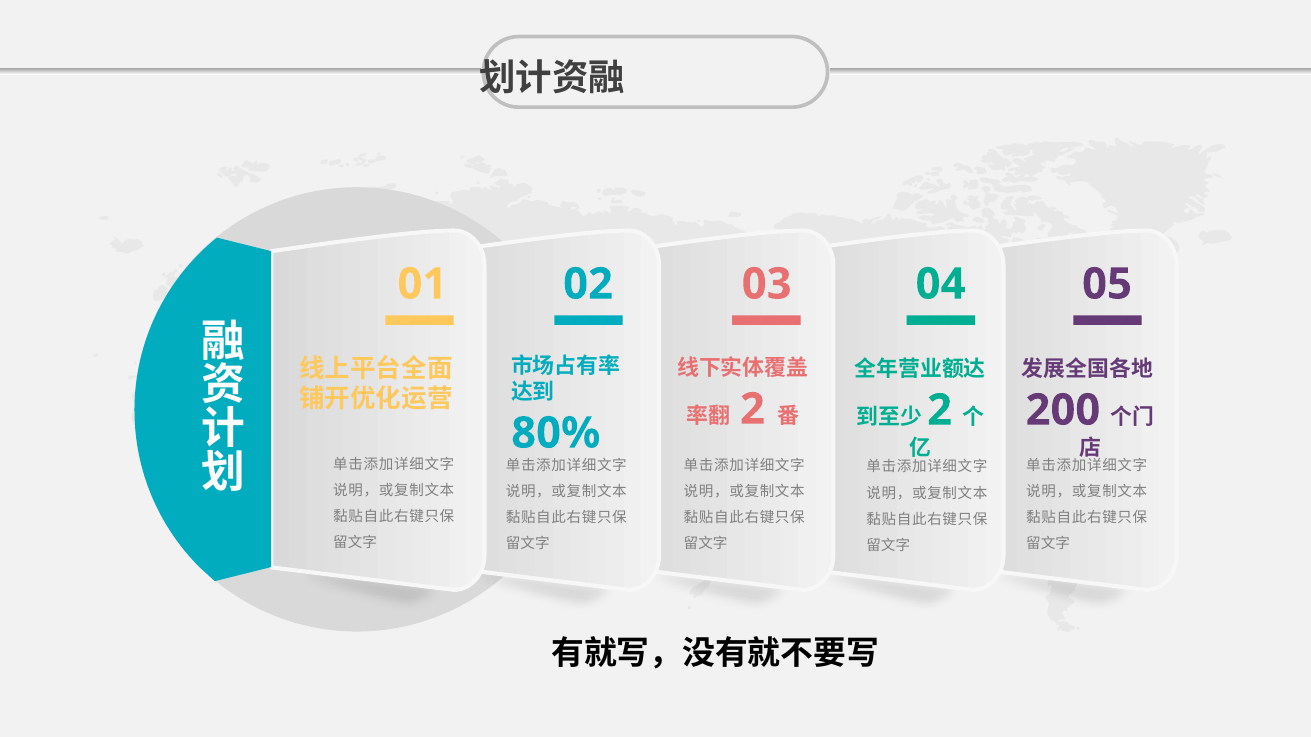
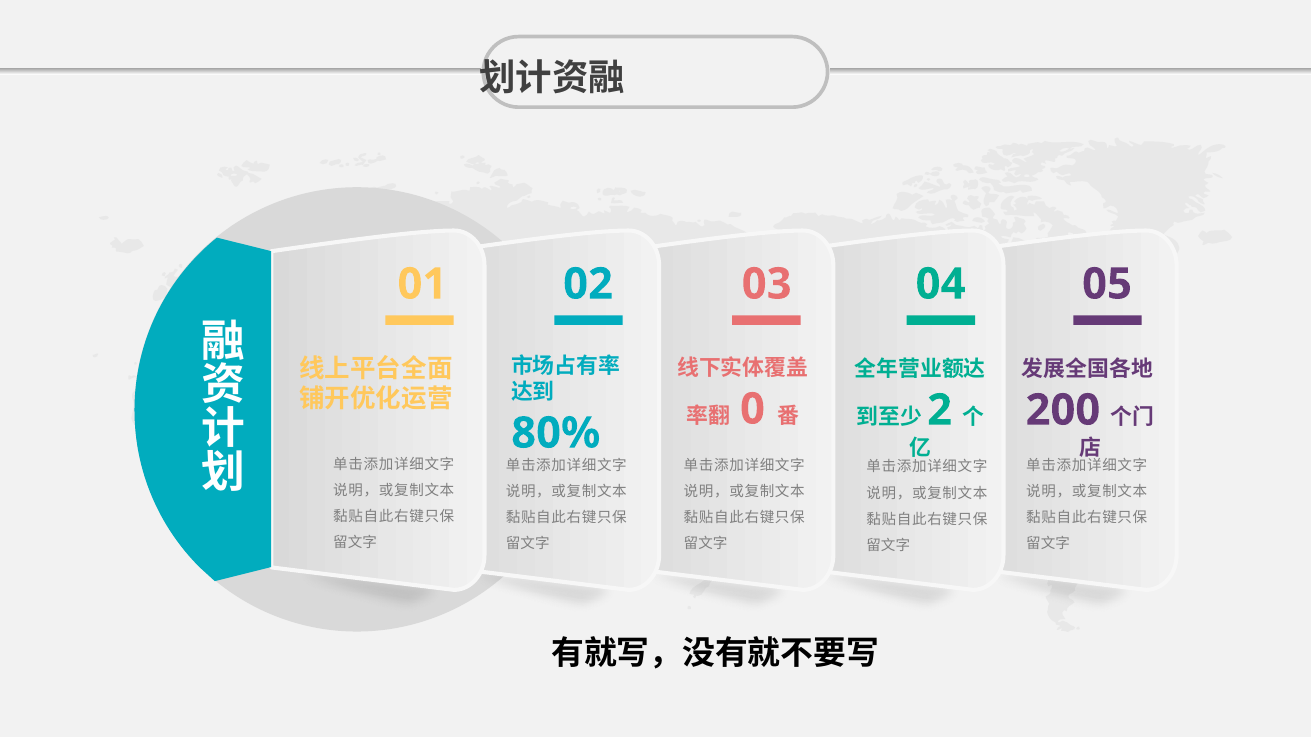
2: 2 -> 0 (752, 409)
